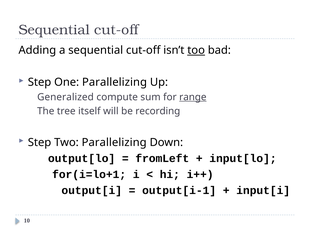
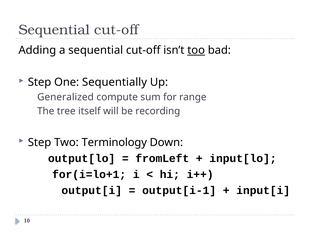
One Parallelizing: Parallelizing -> Sequentially (115, 82)
range underline: present -> none (193, 97)
Two Parallelizing: Parallelizing -> Terminology (114, 143)
